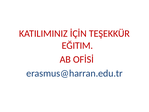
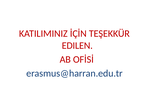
EĞITIM: EĞITIM -> EDILEN (77, 45)
